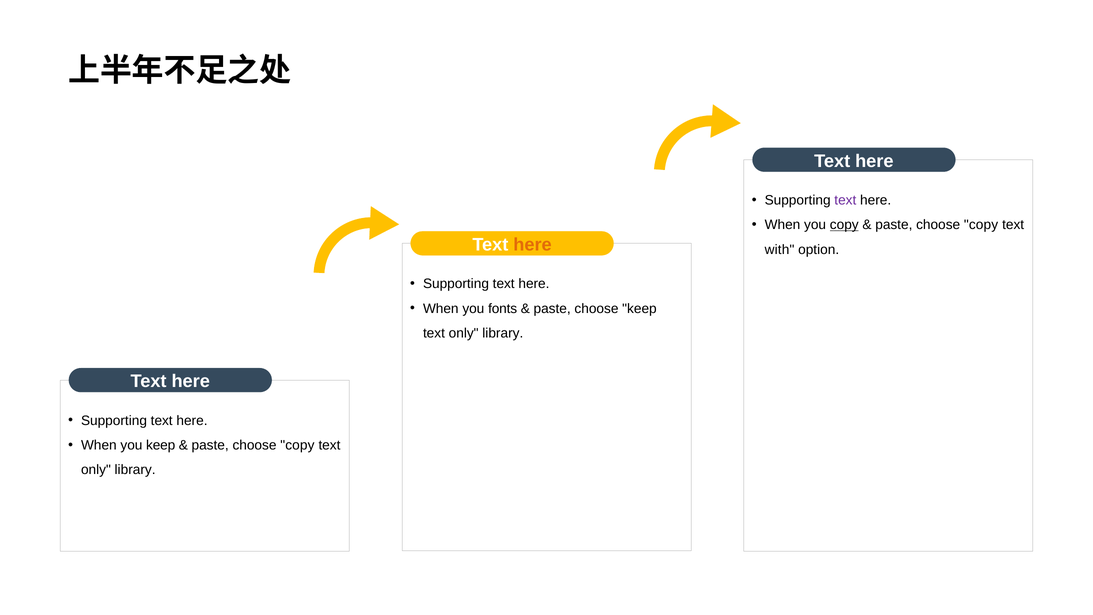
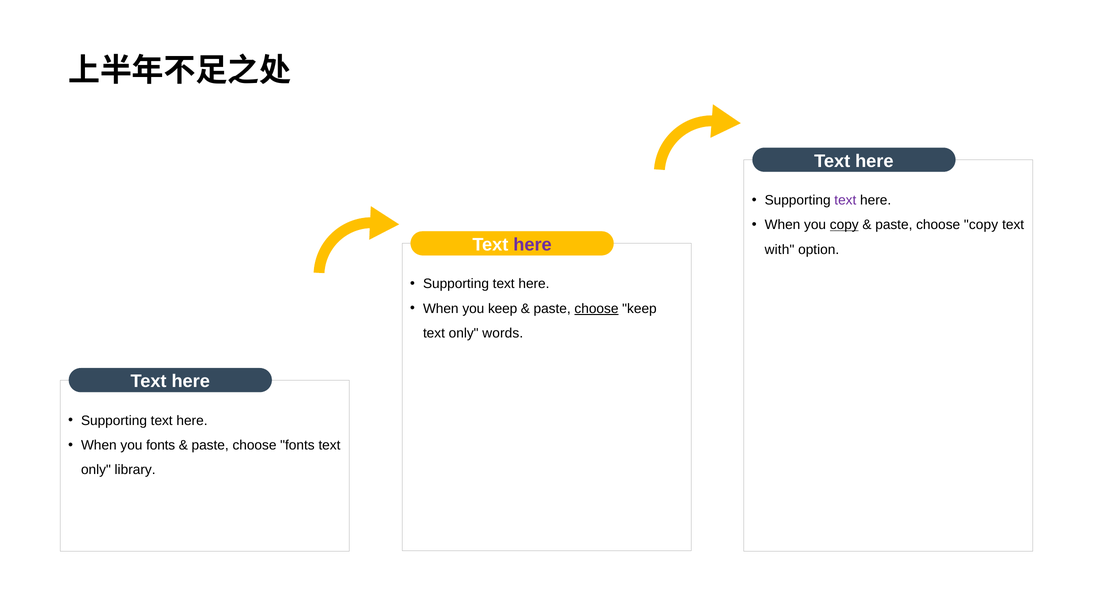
here colour: orange -> purple (533, 244)
you fonts: fonts -> keep (503, 308)
choose underline: none -> present (596, 308)
library: library -> words (503, 333)
you keep: keep -> fonts (161, 445)
copy: copy -> fonts (297, 445)
